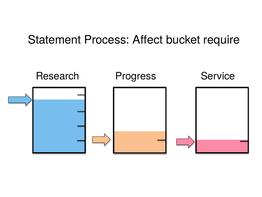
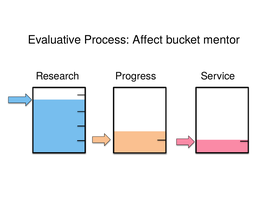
Statement: Statement -> Evaluative (54, 40)
require: require -> mentor (222, 40)
